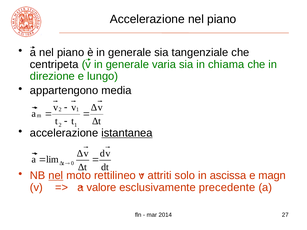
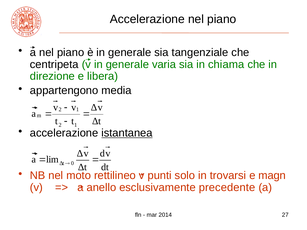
lungo: lungo -> libera (103, 76)
nel underline: present -> none (56, 176)
attriti: attriti -> punti (160, 176)
ascissa: ascissa -> trovarsi (228, 176)
valore: valore -> anello (101, 188)
